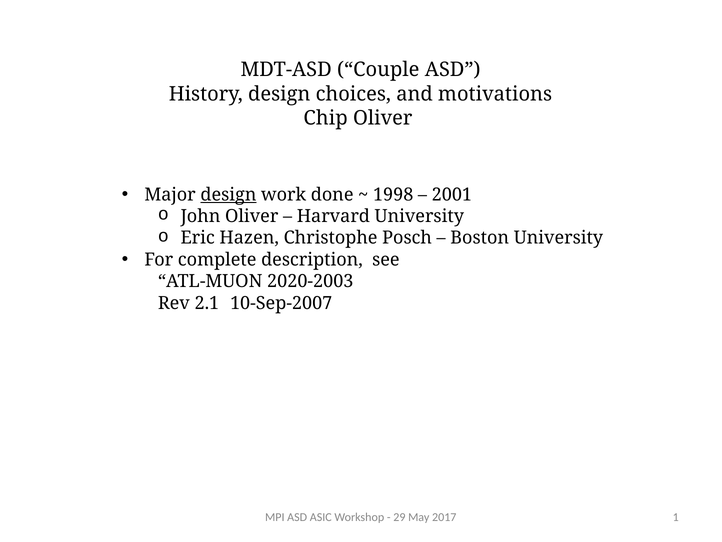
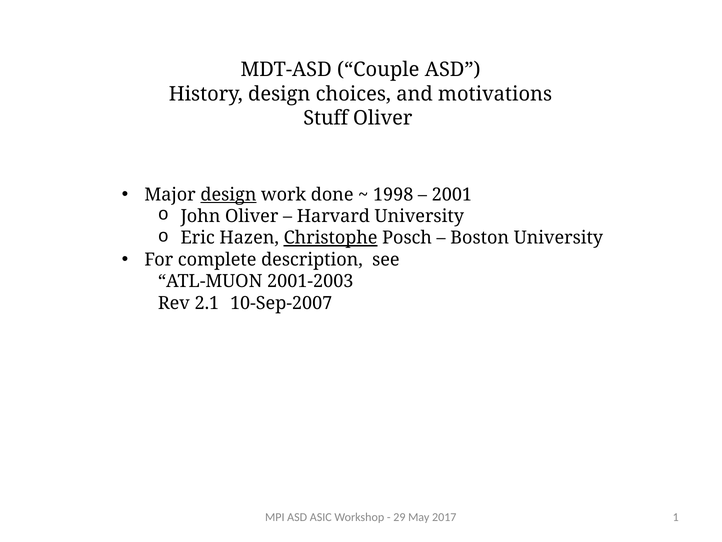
Chip: Chip -> Stuff (326, 118)
Christophe underline: none -> present (331, 238)
2020-2003: 2020-2003 -> 2001-2003 (310, 281)
